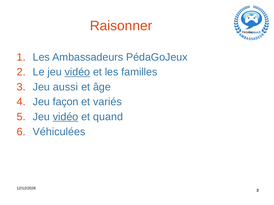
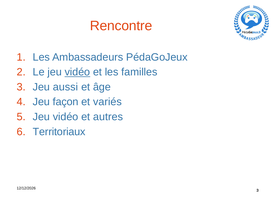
Raisonner: Raisonner -> Rencontre (121, 26)
vidéo underline: present -> none (66, 117)
quand: quand -> autres (108, 117)
Véhiculées: Véhiculées -> Territoriaux (59, 132)
